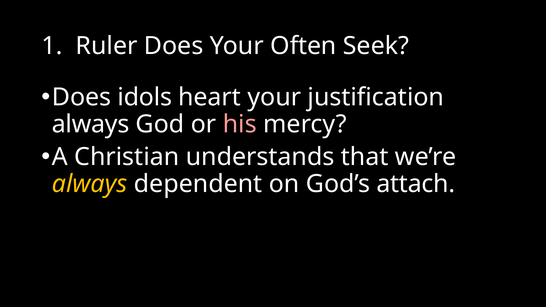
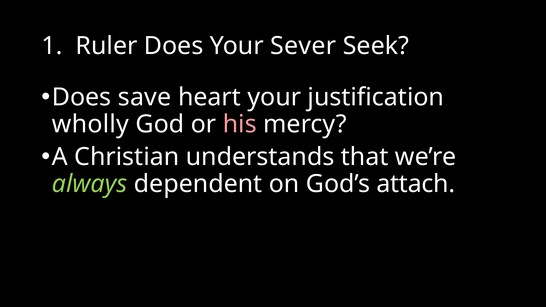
Often: Often -> Sever (303, 46)
idols: idols -> save (145, 97)
always: always -> wholly (90, 124)
always colour: yellow -> light green (90, 184)
